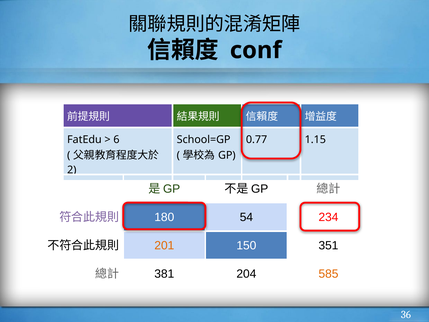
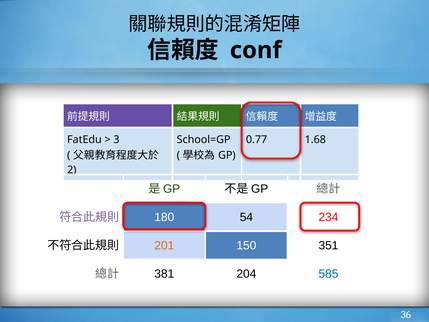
6: 6 -> 3 (116, 140)
1.15: 1.15 -> 1.68 (315, 140)
585 colour: orange -> blue (328, 274)
